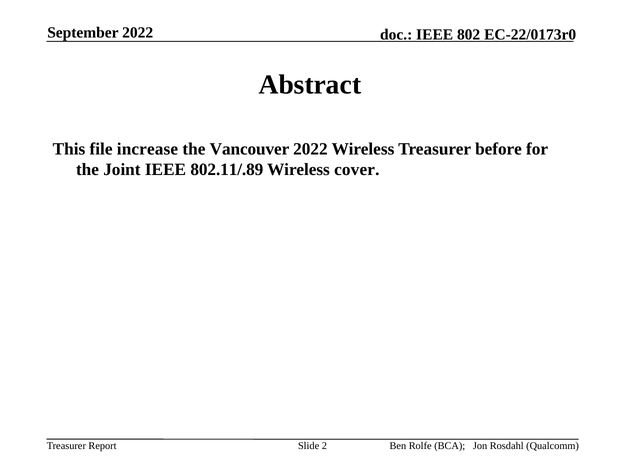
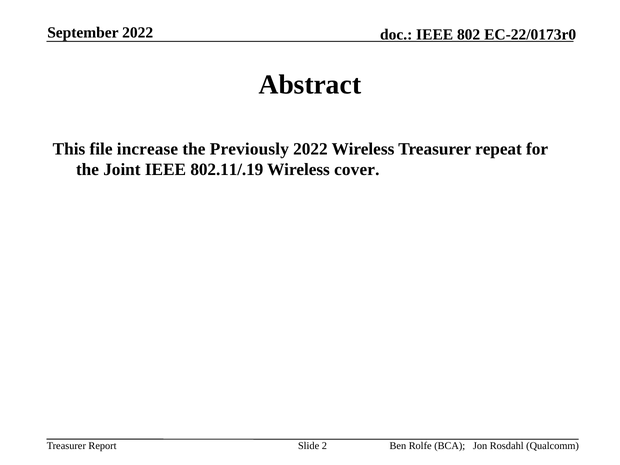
Vancouver: Vancouver -> Previously (249, 149)
before: before -> repeat (498, 149)
802.11/.89: 802.11/.89 -> 802.11/.19 (227, 170)
